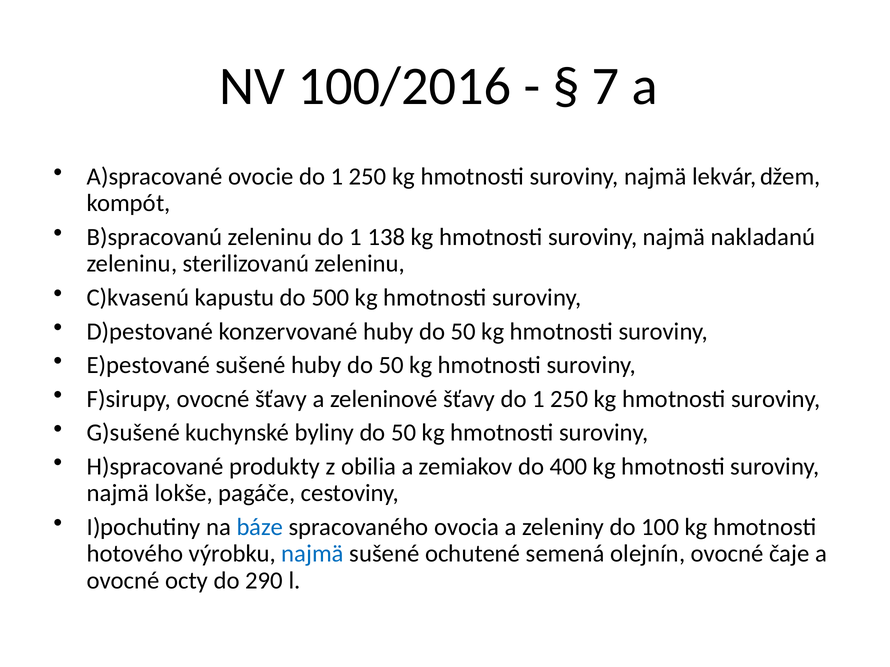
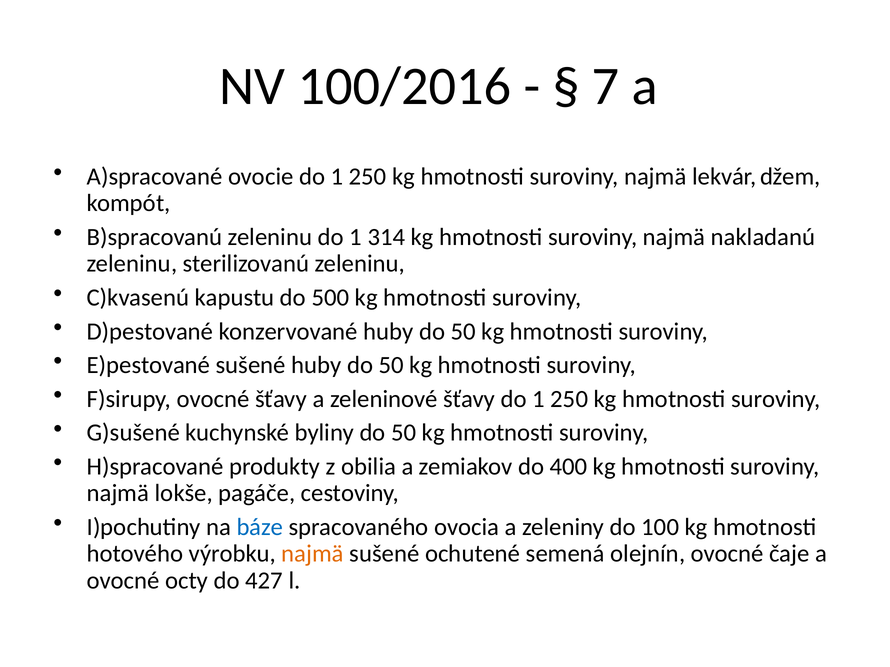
138: 138 -> 314 (386, 237)
najmä colour: blue -> orange (313, 554)
290: 290 -> 427 (264, 581)
